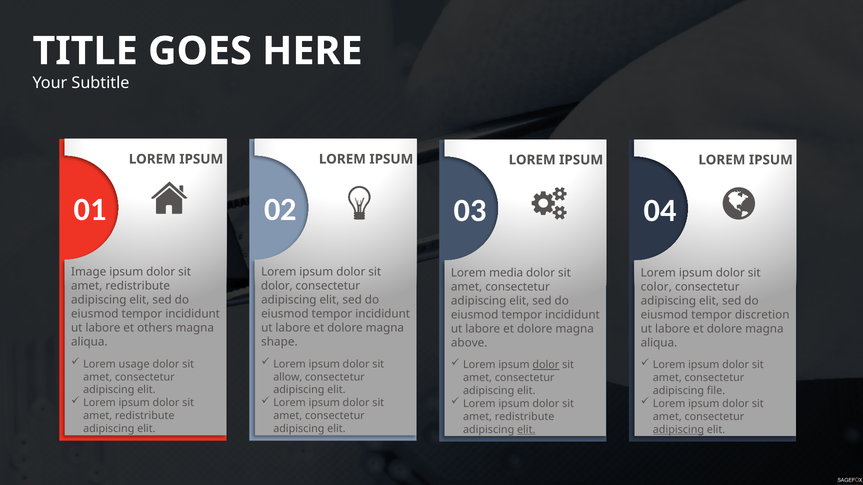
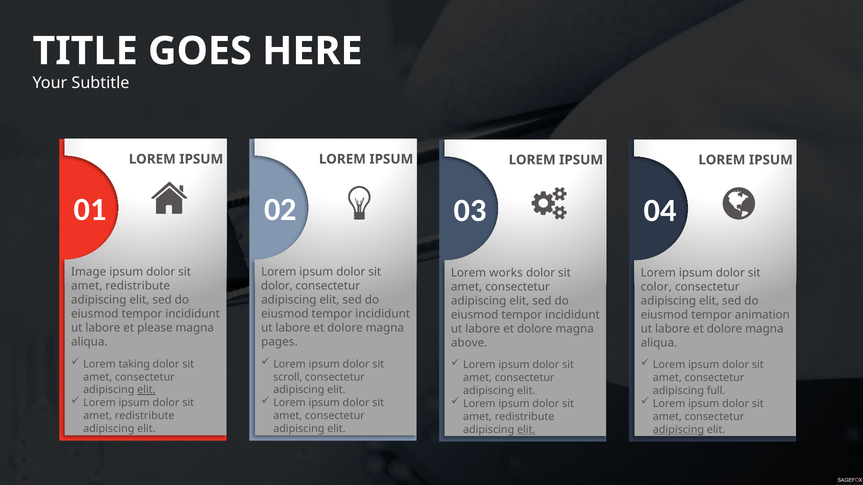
media: media -> works (506, 273)
discretion: discretion -> animation (762, 315)
others: others -> please (155, 328)
shape: shape -> pages (279, 342)
usage: usage -> taking (134, 364)
dolor underline: present -> none (546, 365)
allow: allow -> scroll (288, 377)
elit underline: none -> present (146, 390)
file: file -> full (716, 391)
